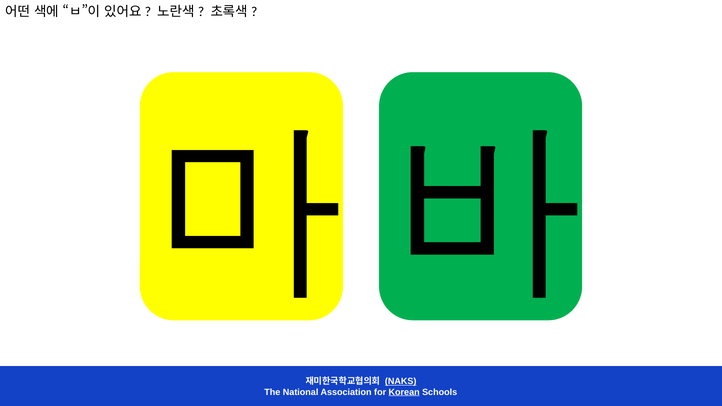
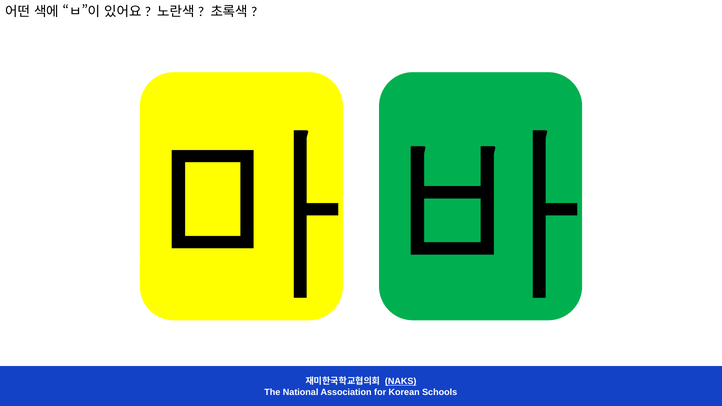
Korean underline: present -> none (404, 392)
